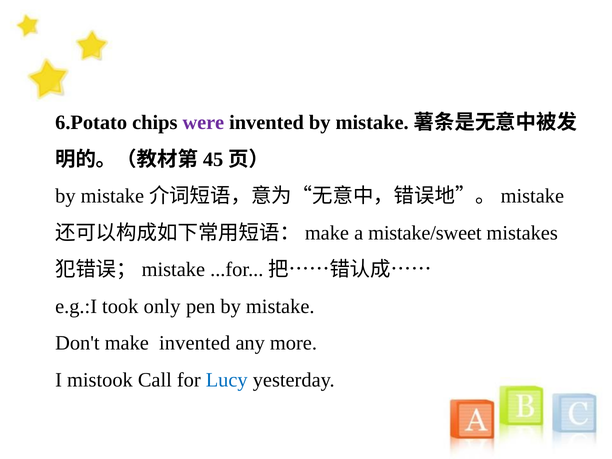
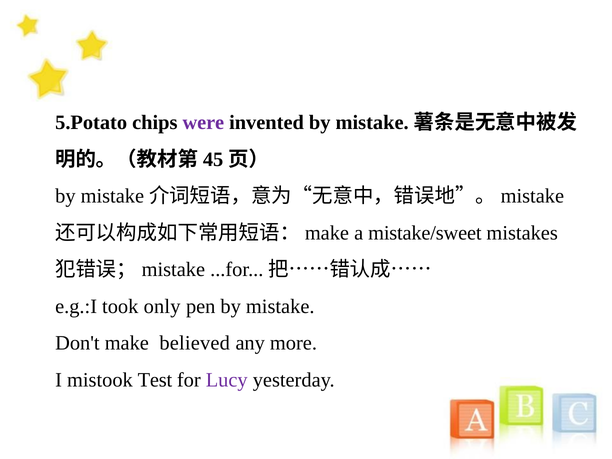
6.Potato: 6.Potato -> 5.Potato (91, 123)
make invented: invented -> believed (195, 343)
Call: Call -> Test (155, 380)
Lucy colour: blue -> purple (227, 380)
